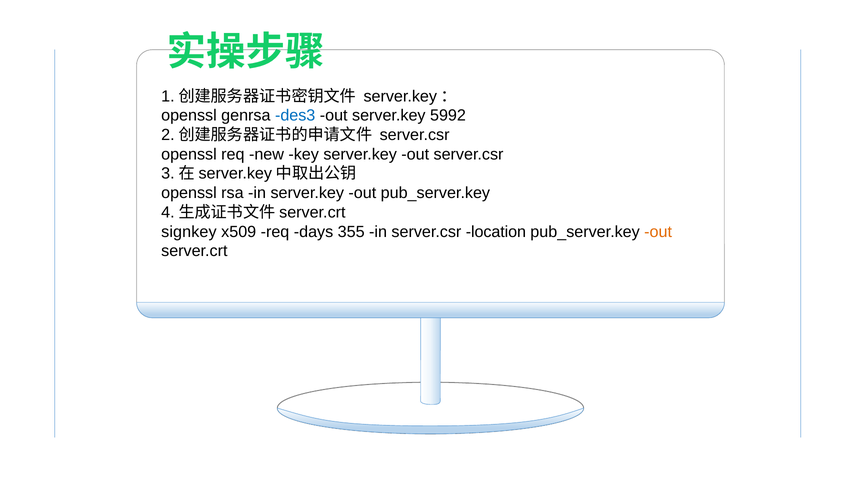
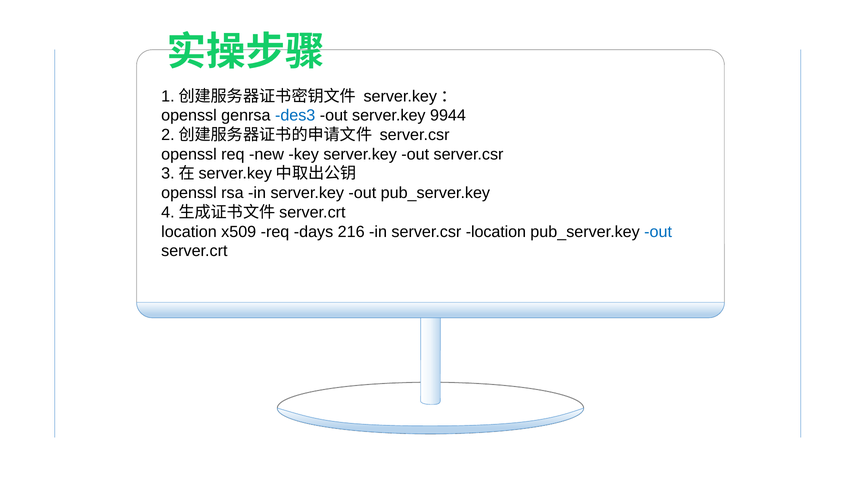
5992: 5992 -> 9944 (448, 116)
signkey: signkey -> location (189, 232)
355: 355 -> 216 (351, 232)
out colour: orange -> blue (658, 232)
